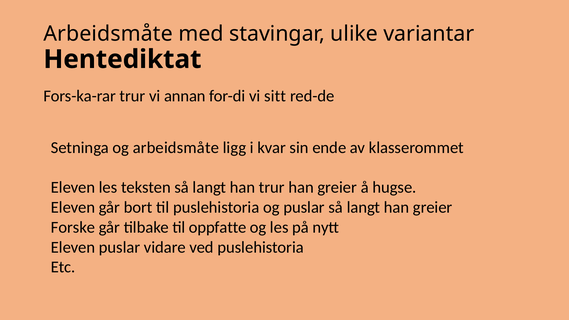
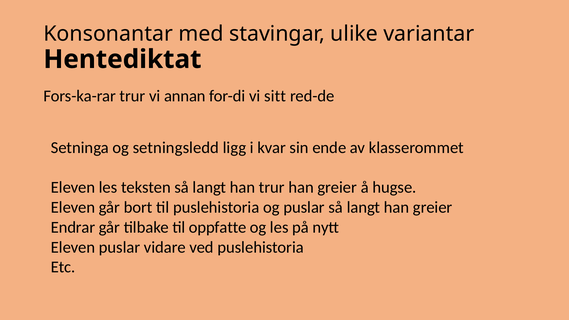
Arbeidsmåte: Arbeidsmåte -> Konsonantar (108, 34)
og arbeidsmåte: arbeidsmåte -> setningsledd (176, 148)
Forske: Forske -> Endrar (73, 227)
